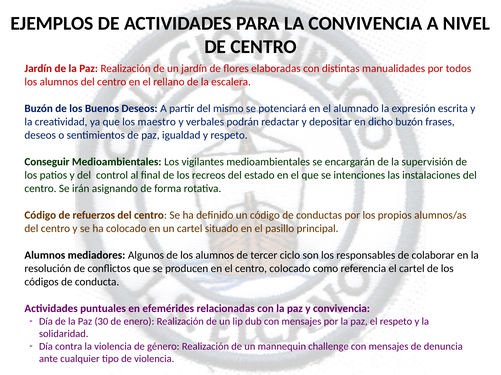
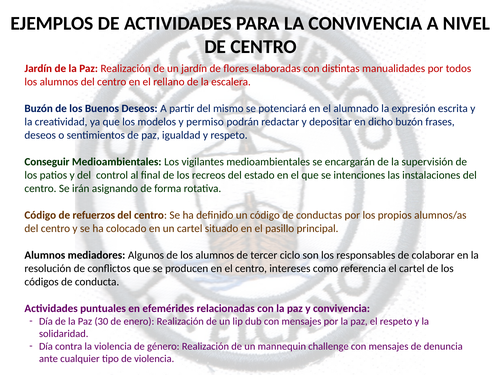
maestro: maestro -> modelos (157, 122)
verbales: verbales -> permiso (205, 122)
centro colocado: colocado -> intereses (290, 269)
